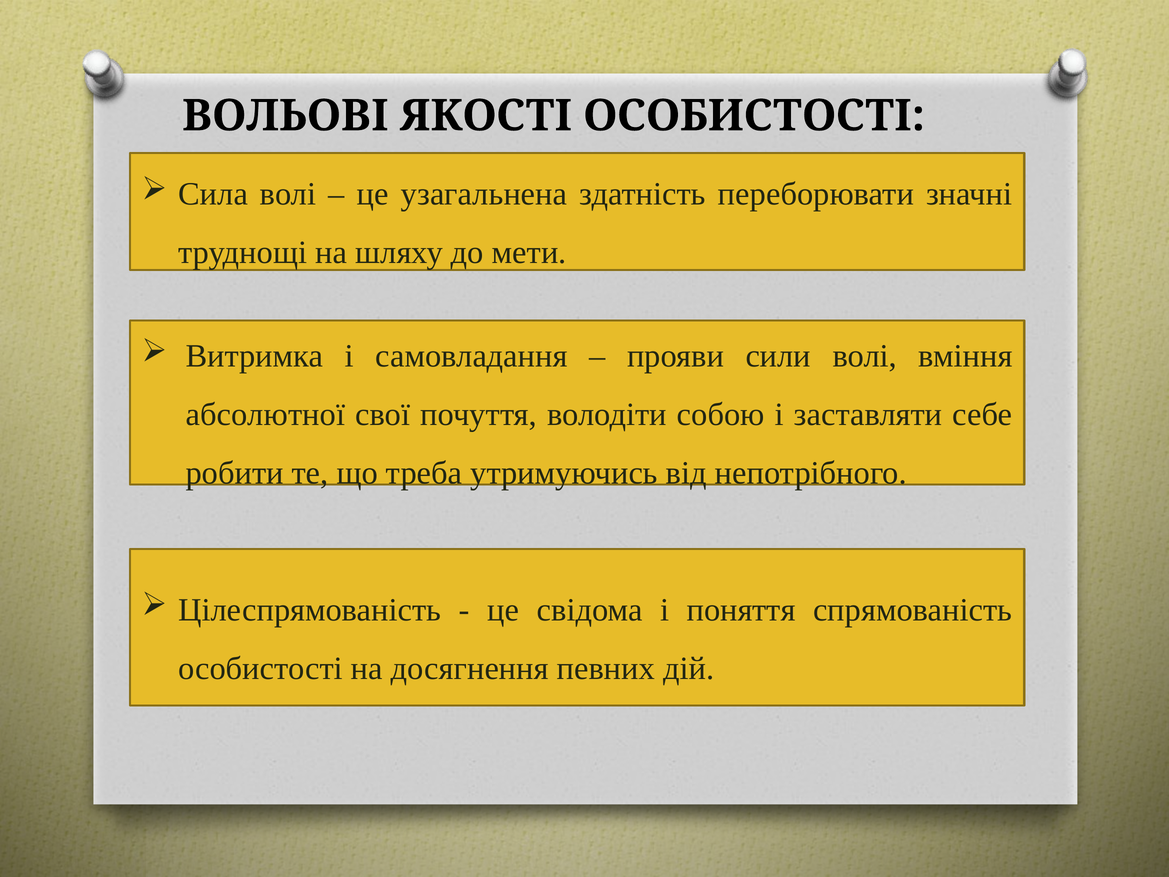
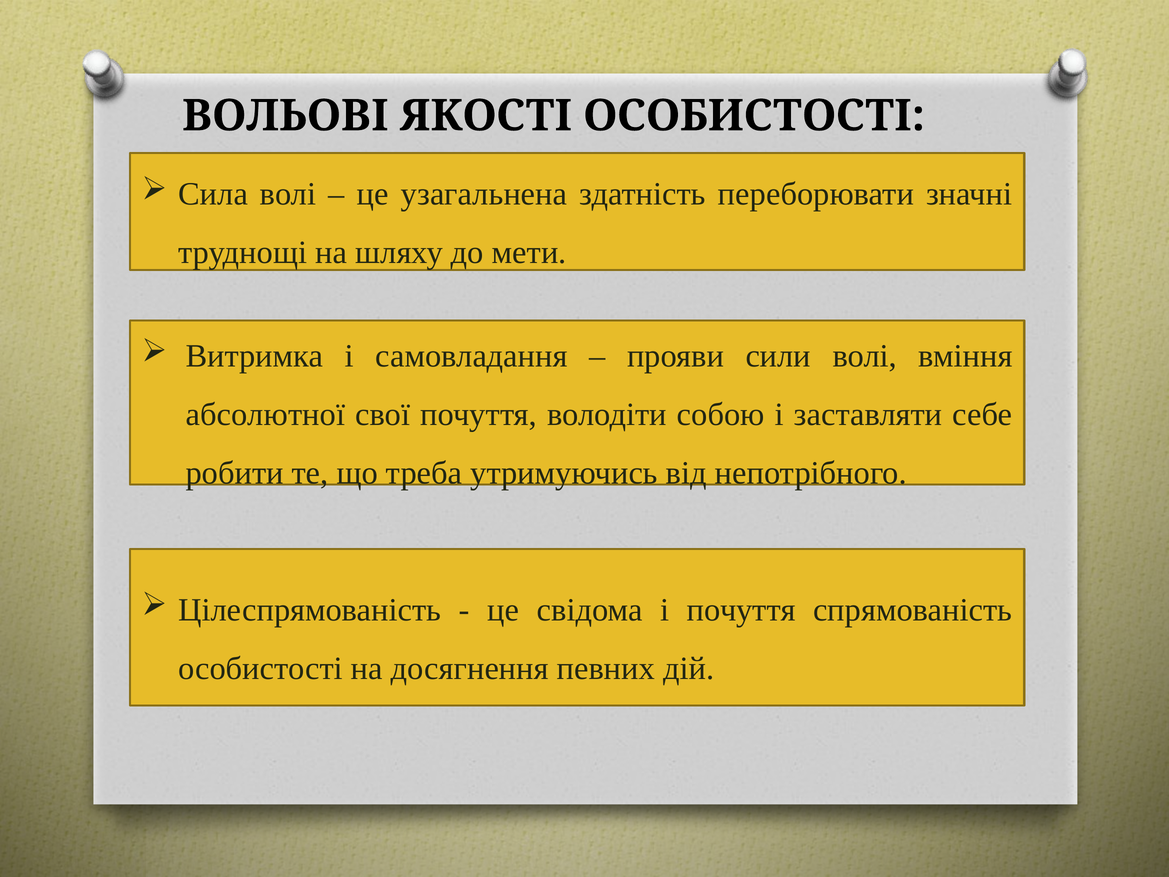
і поняття: поняття -> почуття (741, 610)
